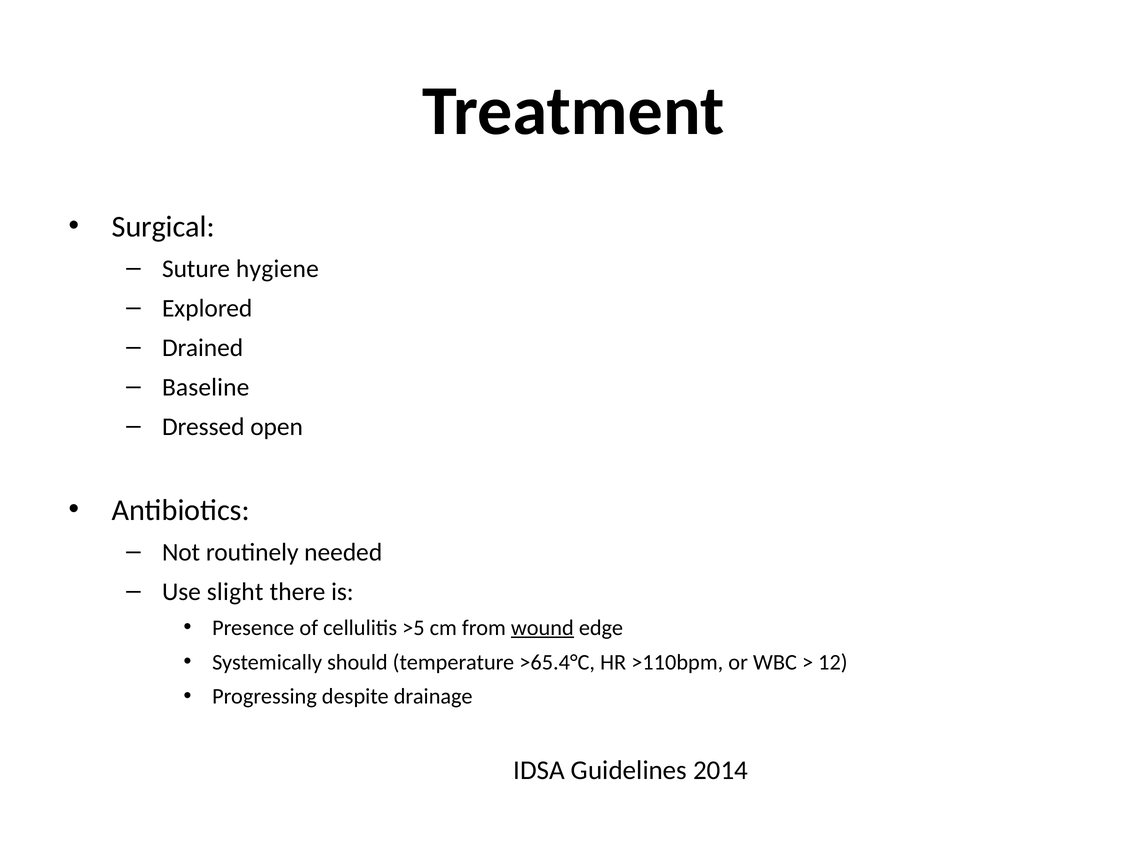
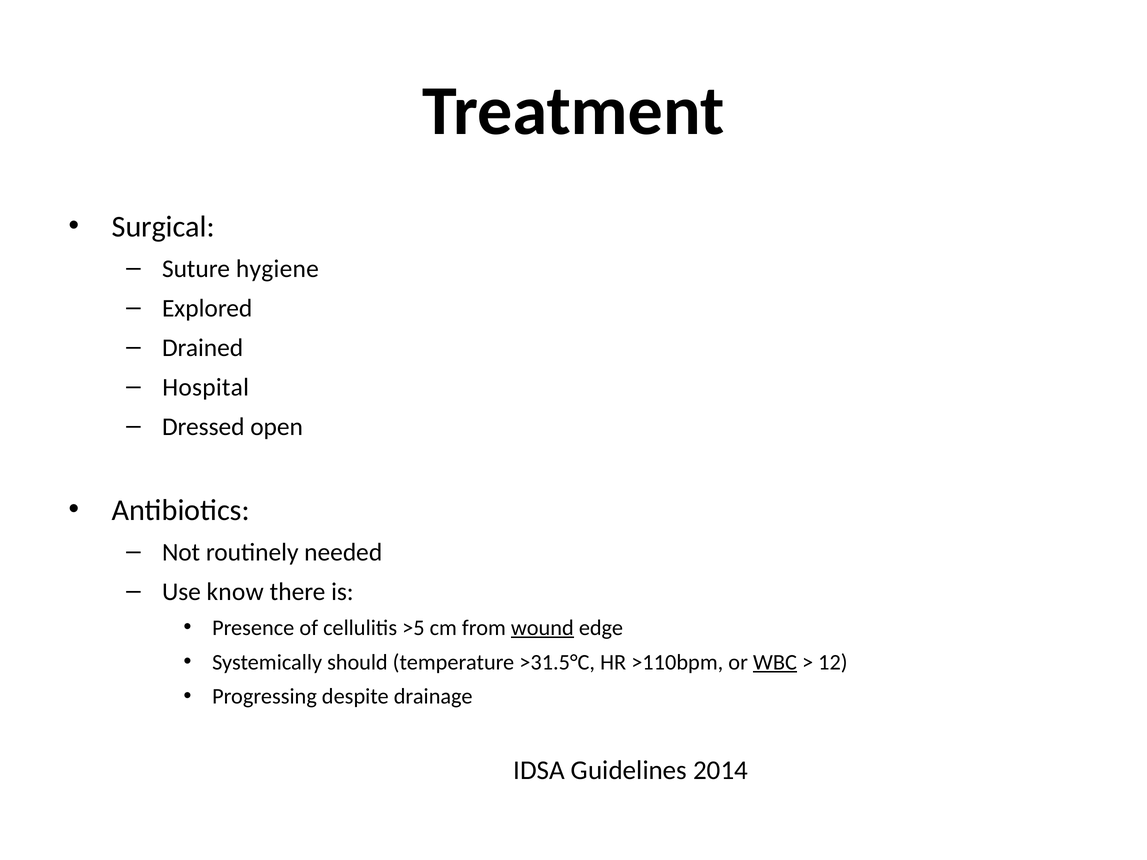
Baseline: Baseline -> Hospital (206, 387)
slight: slight -> know (235, 592)
>65.4°C: >65.4°C -> >31.5°C (557, 662)
WBC underline: none -> present (775, 662)
